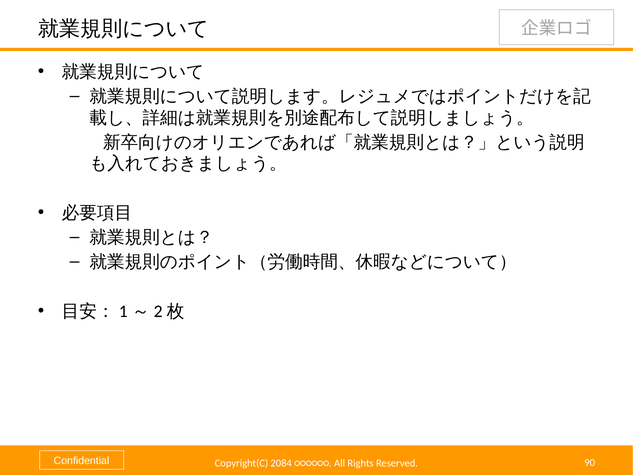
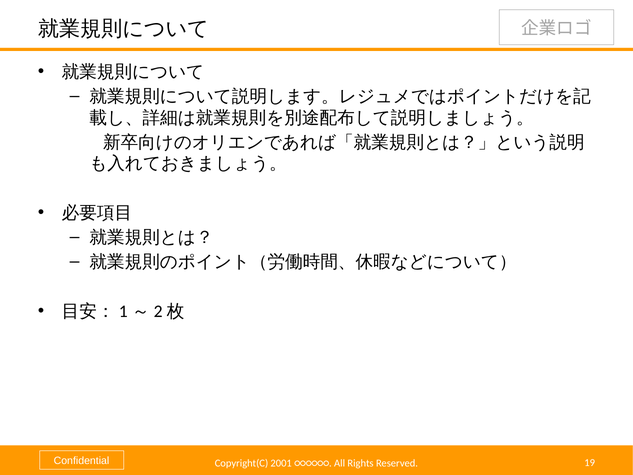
2084: 2084 -> 2001 (281, 463)
90: 90 -> 19 (590, 463)
